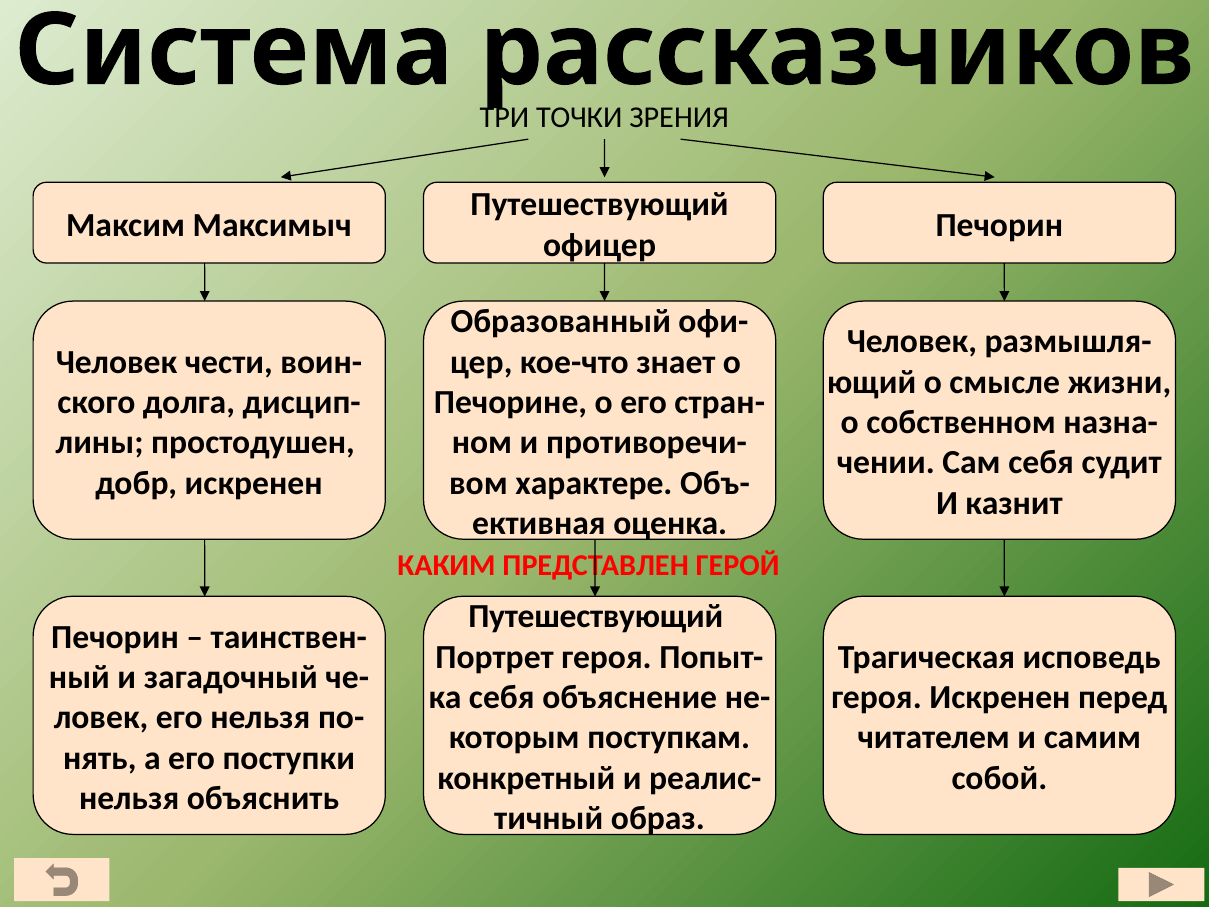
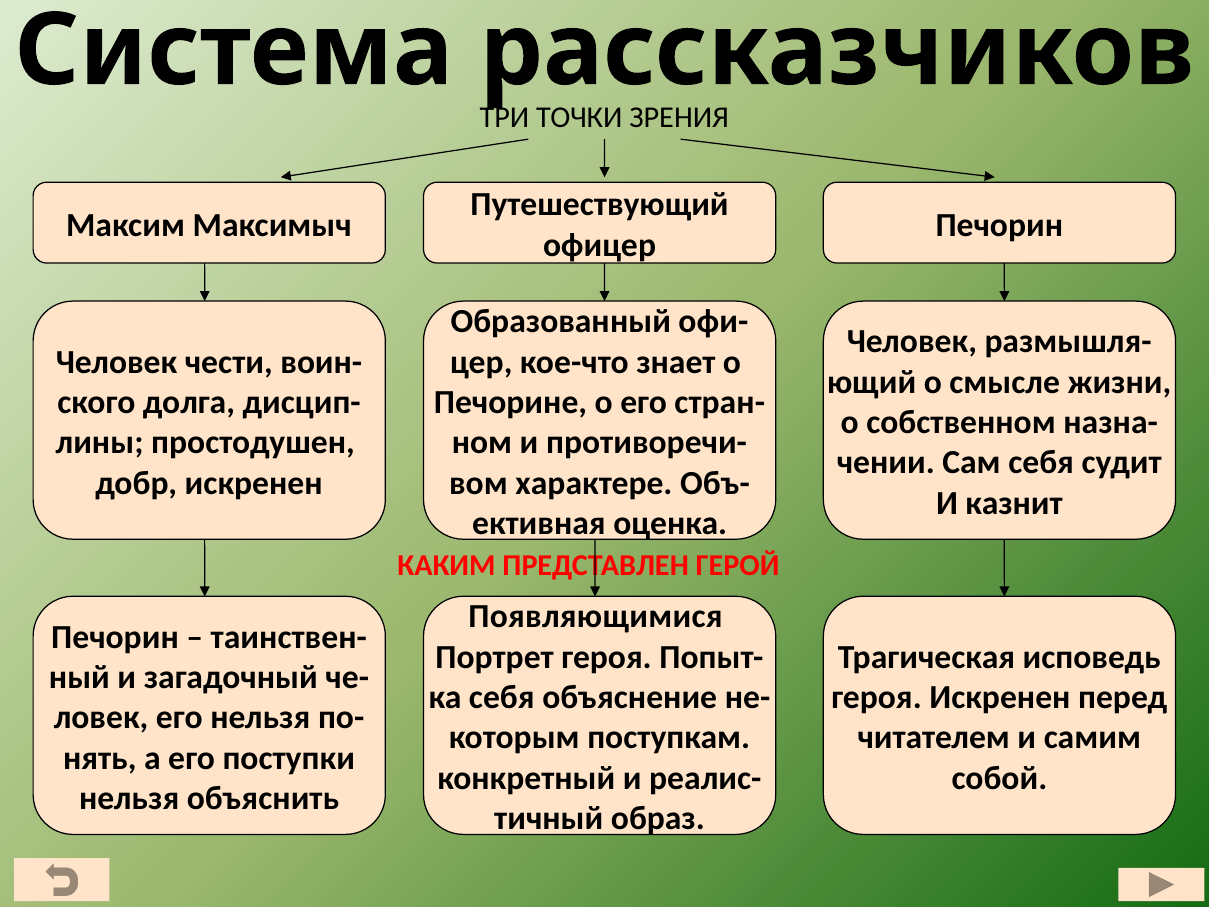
Путешествующий: Путешествующий -> Появляющимися (595, 617)
